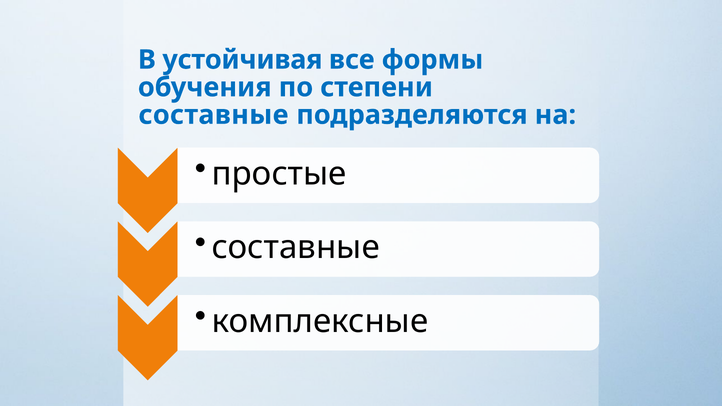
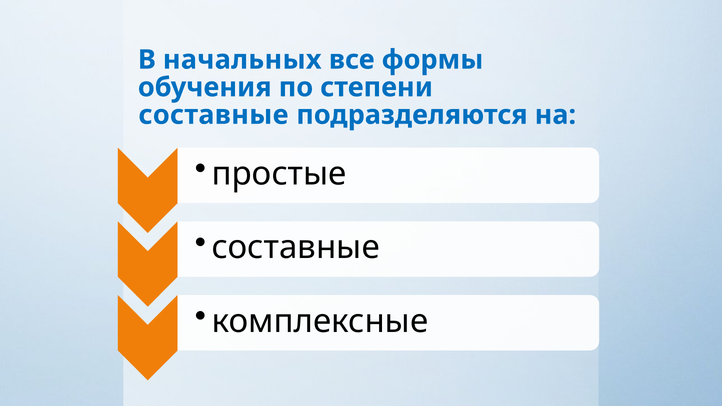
устойчивая: устойчивая -> начальных (242, 60)
